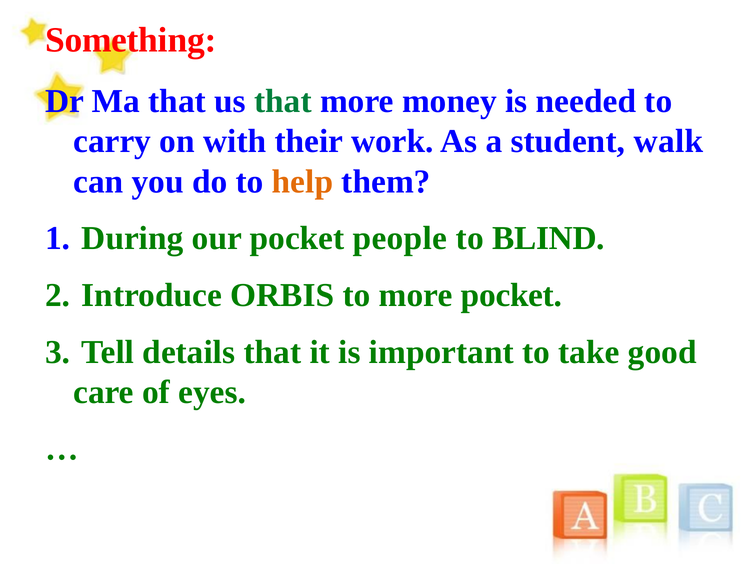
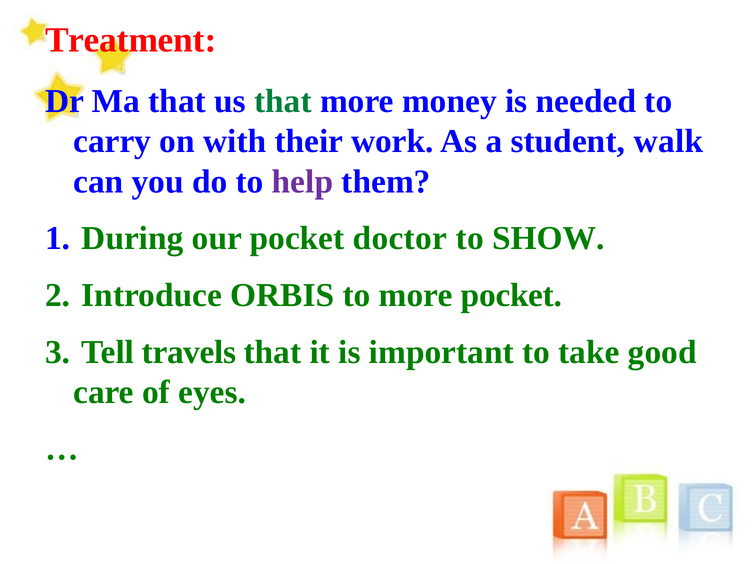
Something: Something -> Treatment (131, 40)
help colour: orange -> purple (303, 182)
people: people -> doctor (400, 238)
BLIND: BLIND -> SHOW (548, 238)
details: details -> travels (189, 352)
